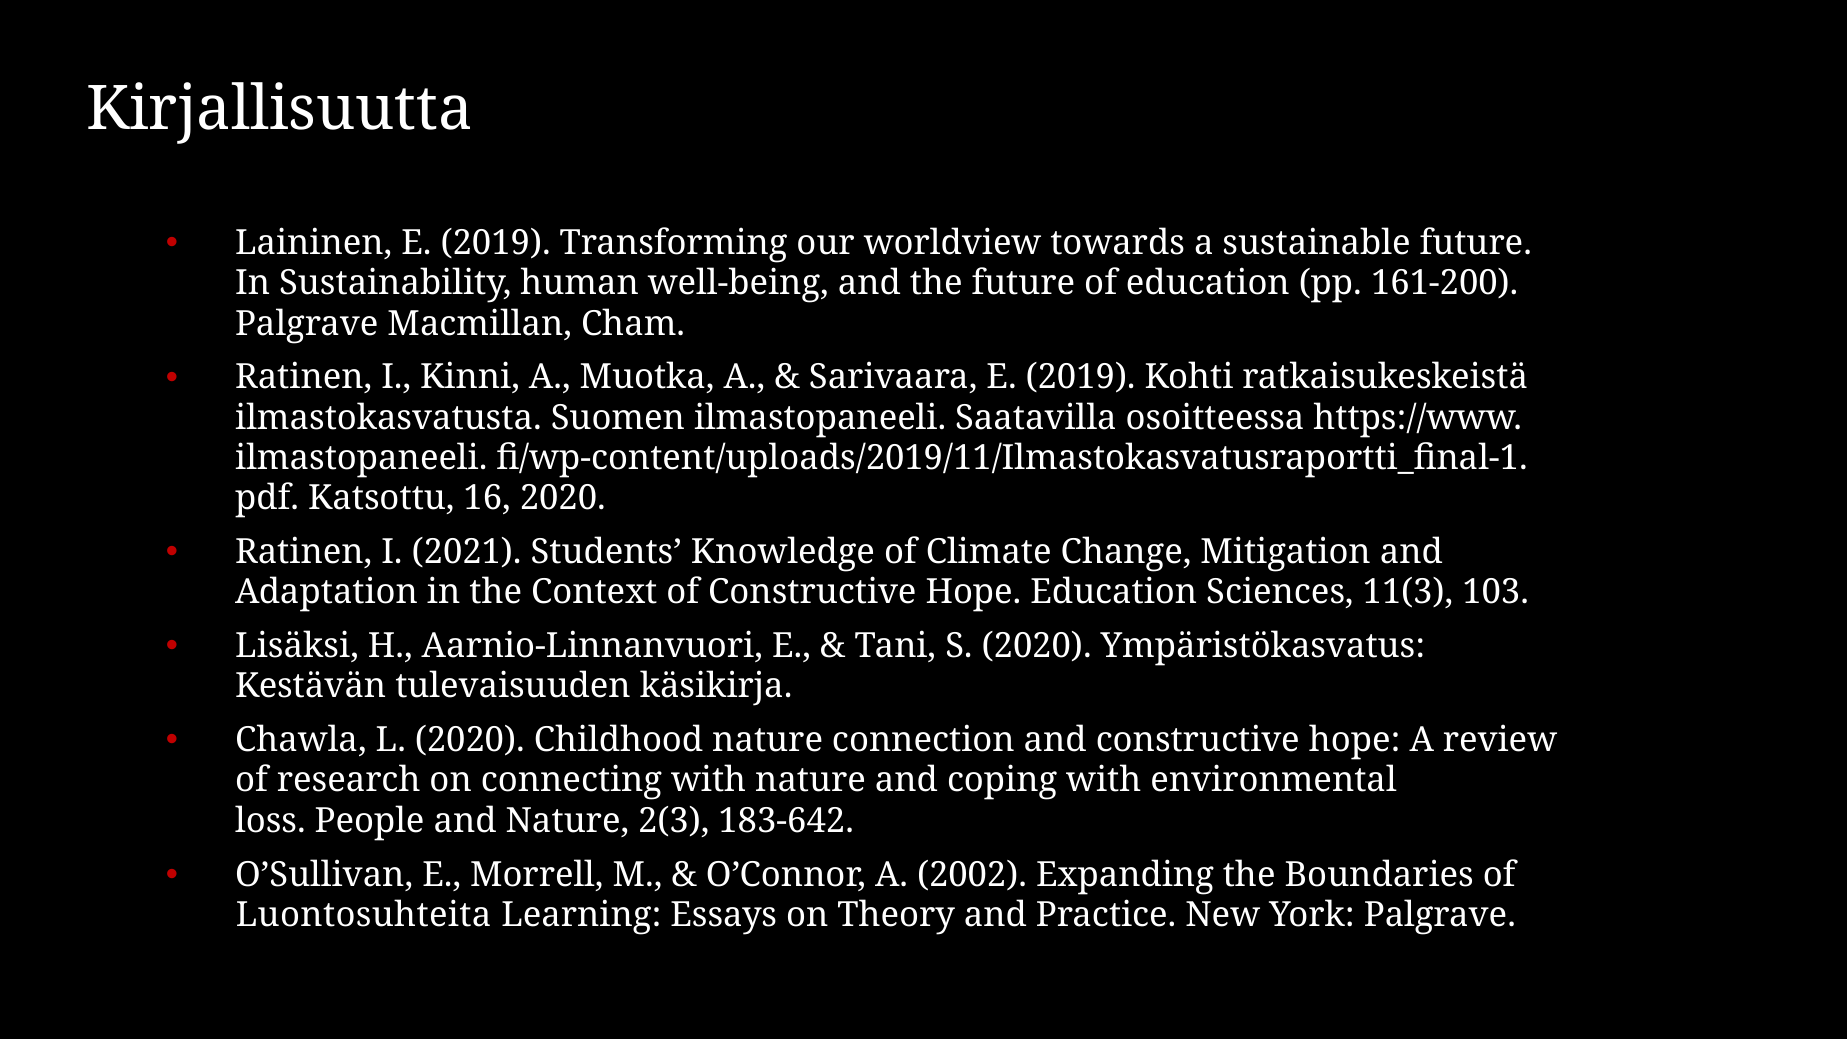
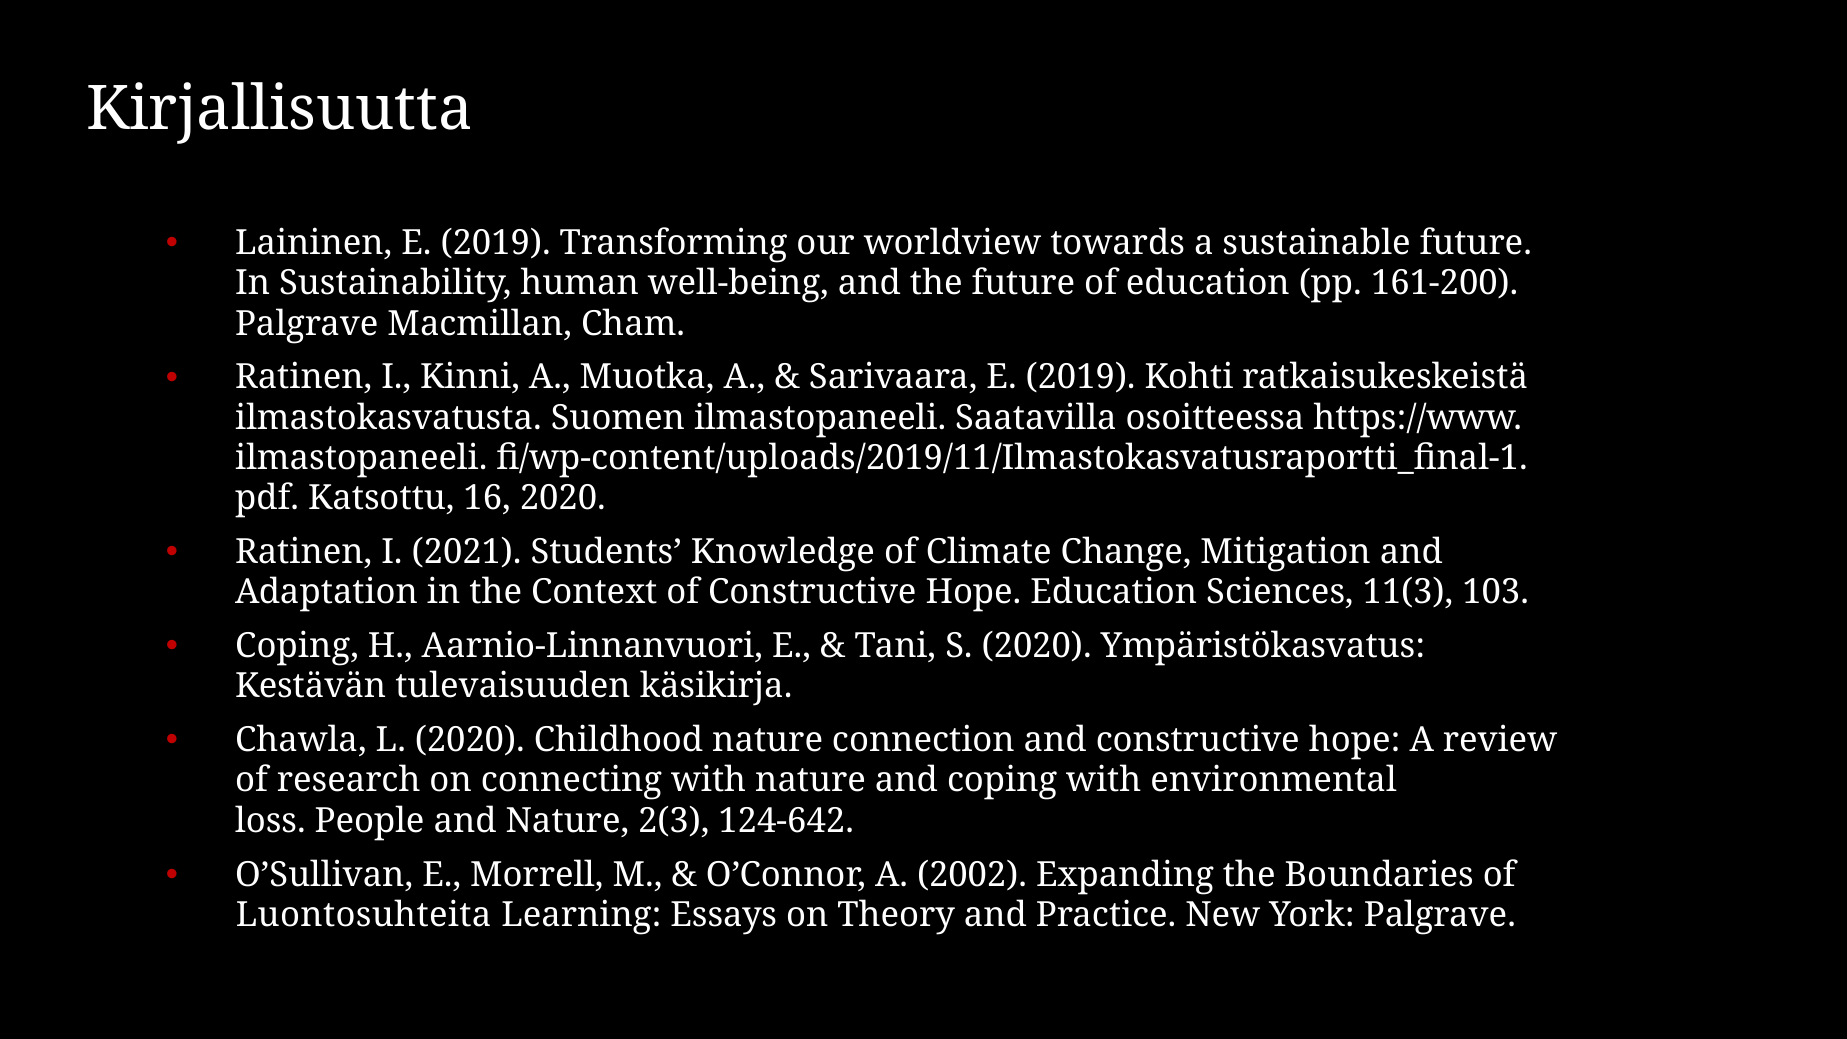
Lisäksi: Lisäksi -> Coping (297, 646)
183-642: 183-642 -> 124-642 (786, 821)
